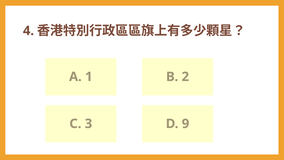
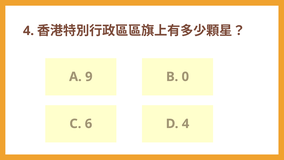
1: 1 -> 9 (89, 77)
2: 2 -> 0 (185, 77)
3: 3 -> 6 (89, 124)
D 9: 9 -> 4 (186, 124)
